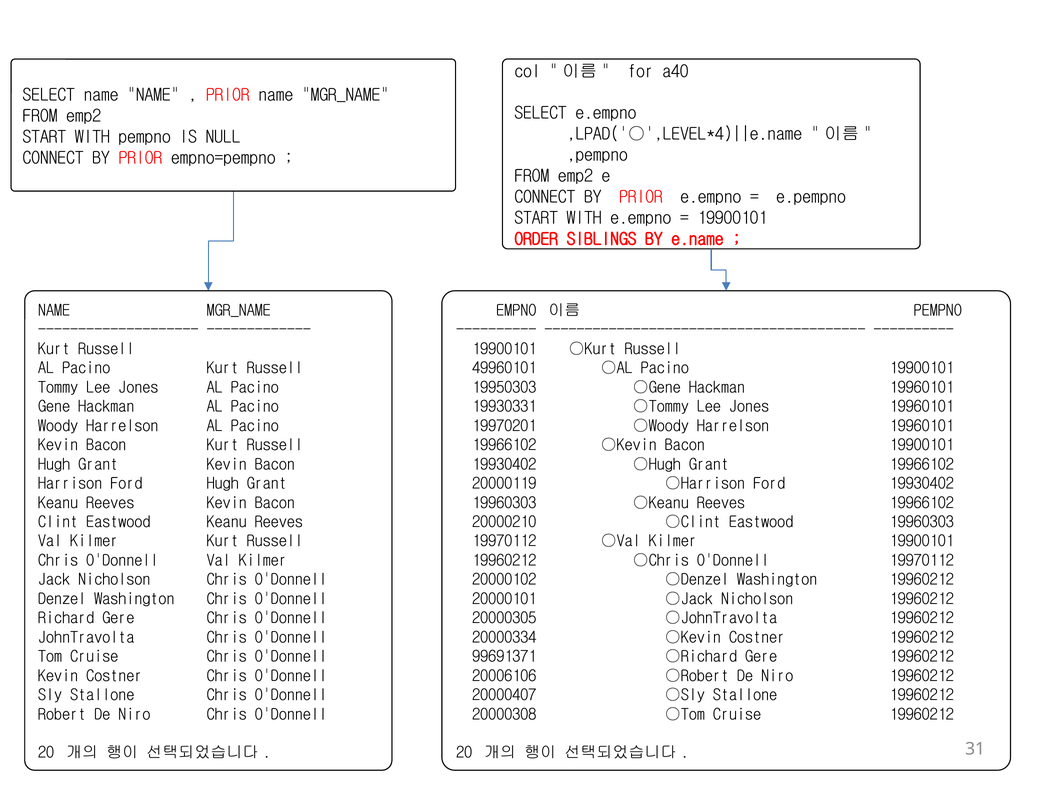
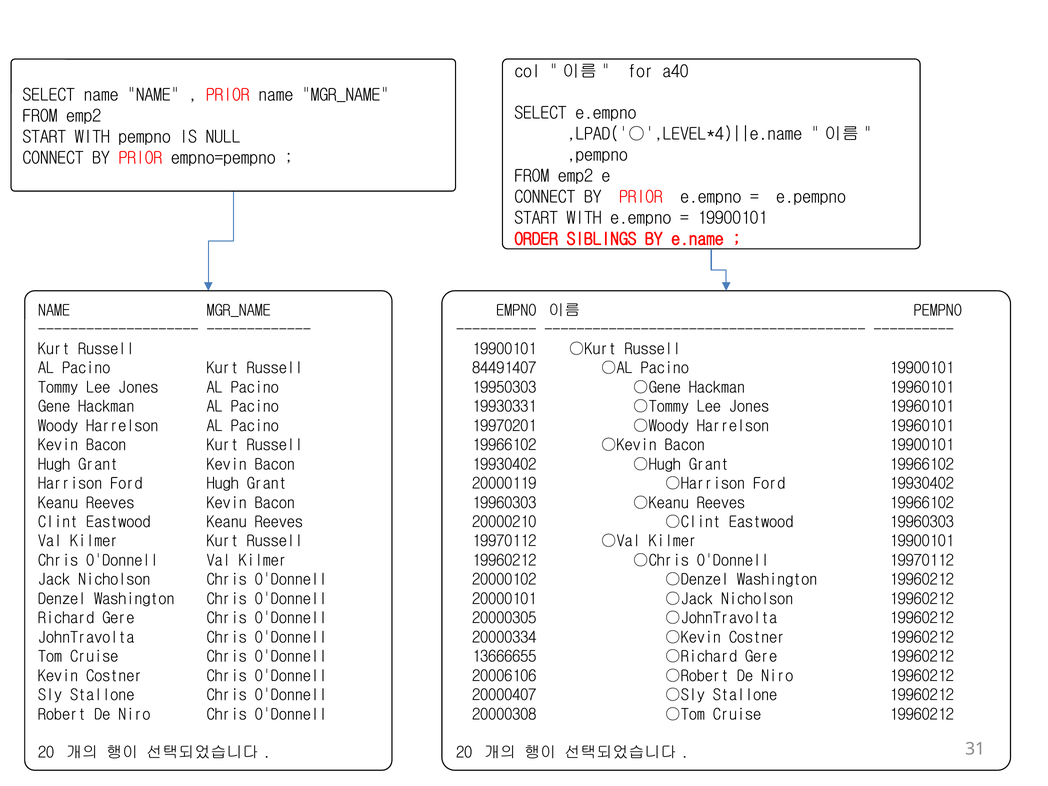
49960101: 49960101 -> 84491407 (504, 368)
99691371: 99691371 -> 13666655 (504, 657)
